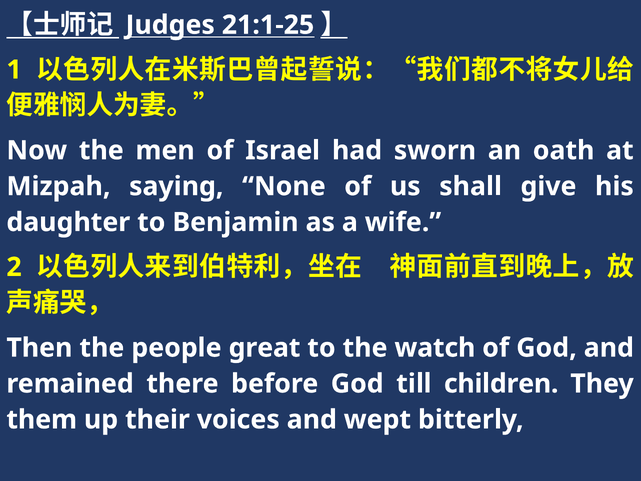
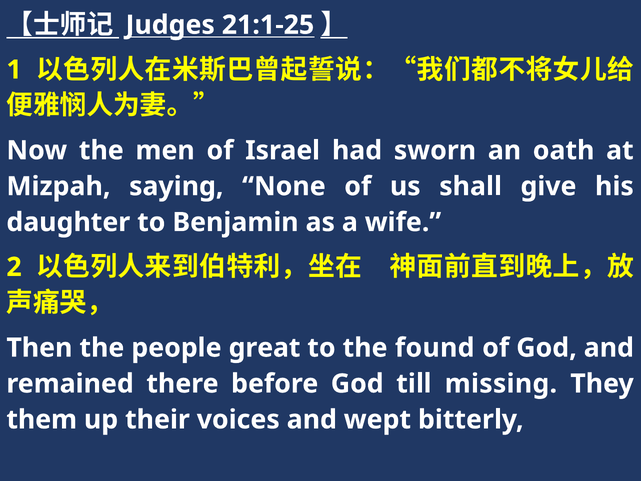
watch: watch -> found (435, 348)
children: children -> missing (501, 384)
